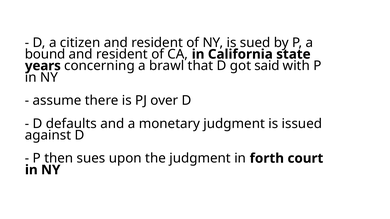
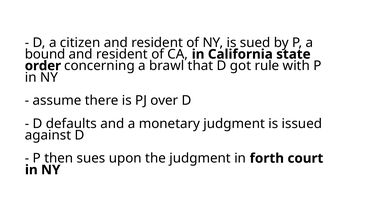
years: years -> order (43, 66)
said: said -> rule (267, 66)
